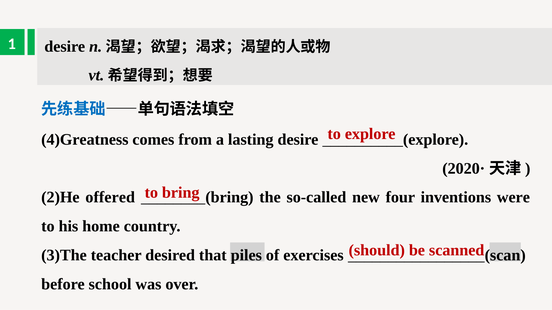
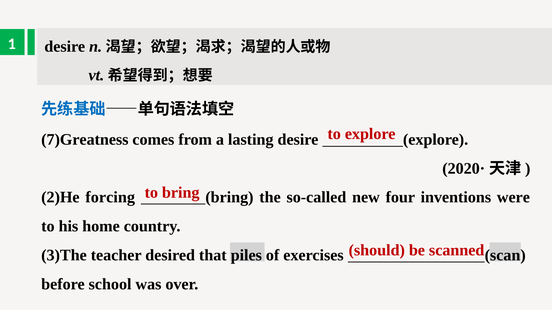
4)Greatness: 4)Greatness -> 7)Greatness (85, 140)
offered: offered -> forcing (110, 198)
